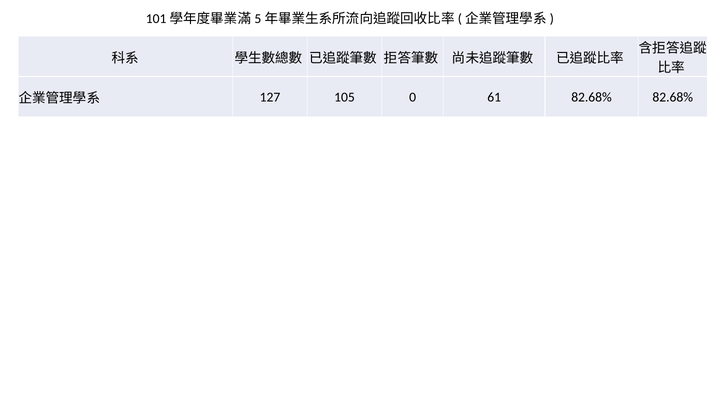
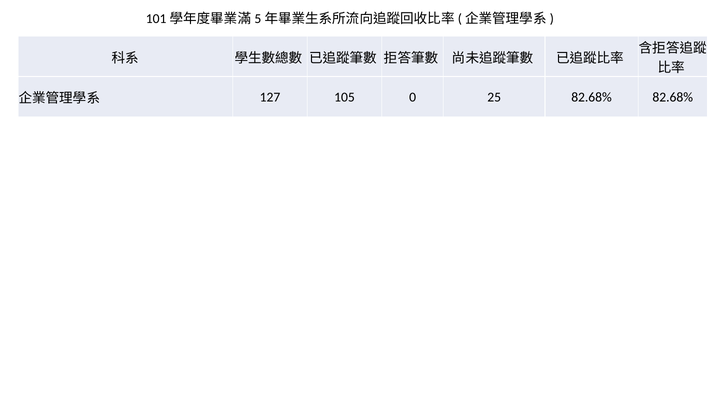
61: 61 -> 25 (494, 97)
